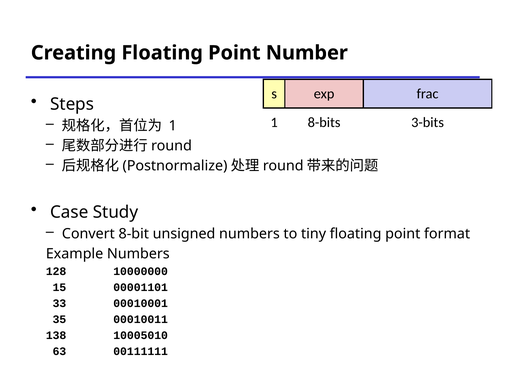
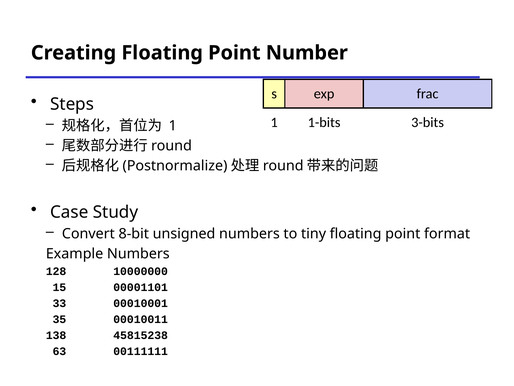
8-bits: 8-bits -> 1-bits (324, 122)
10005010: 10005010 -> 45815238 (141, 335)
